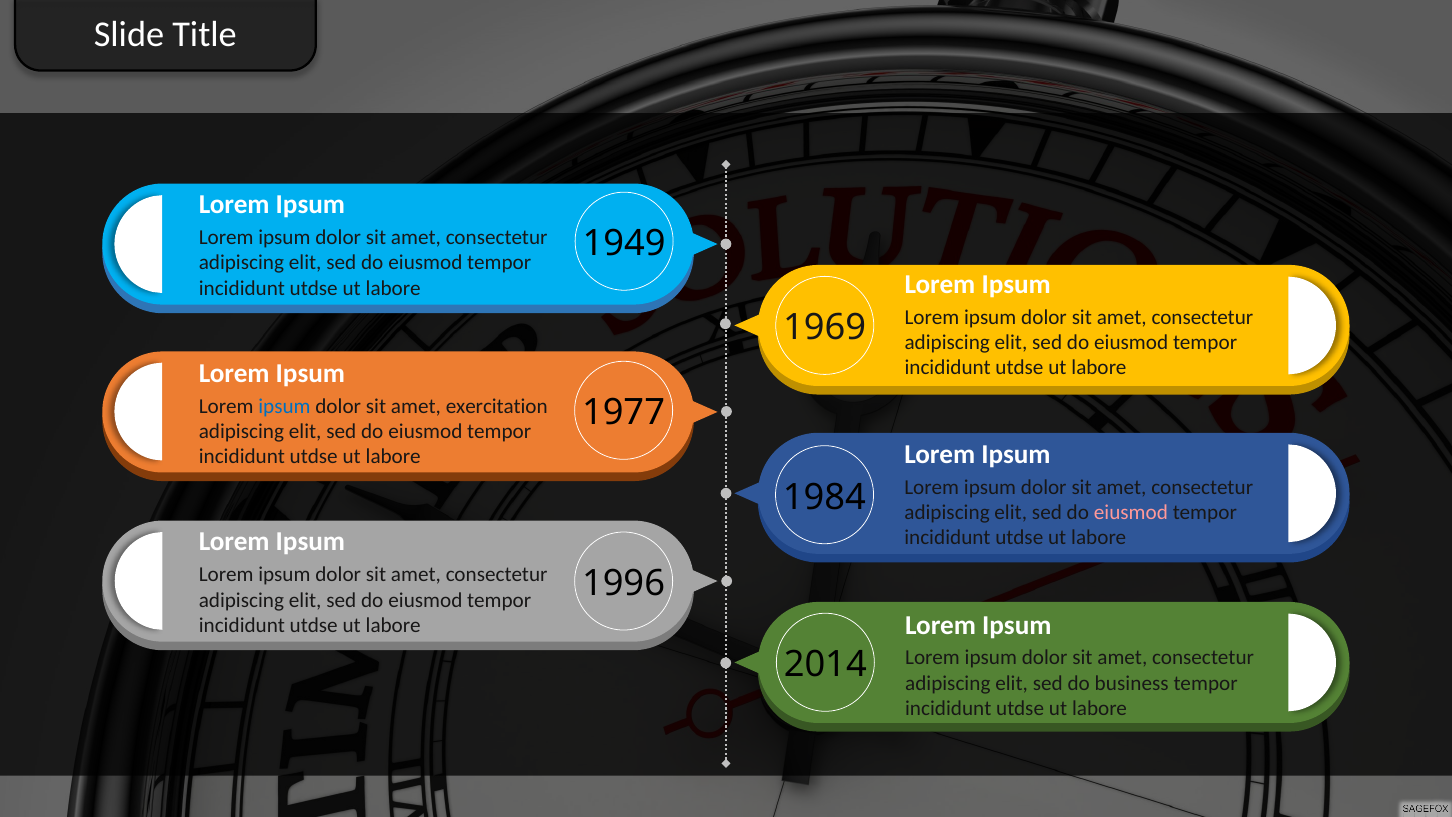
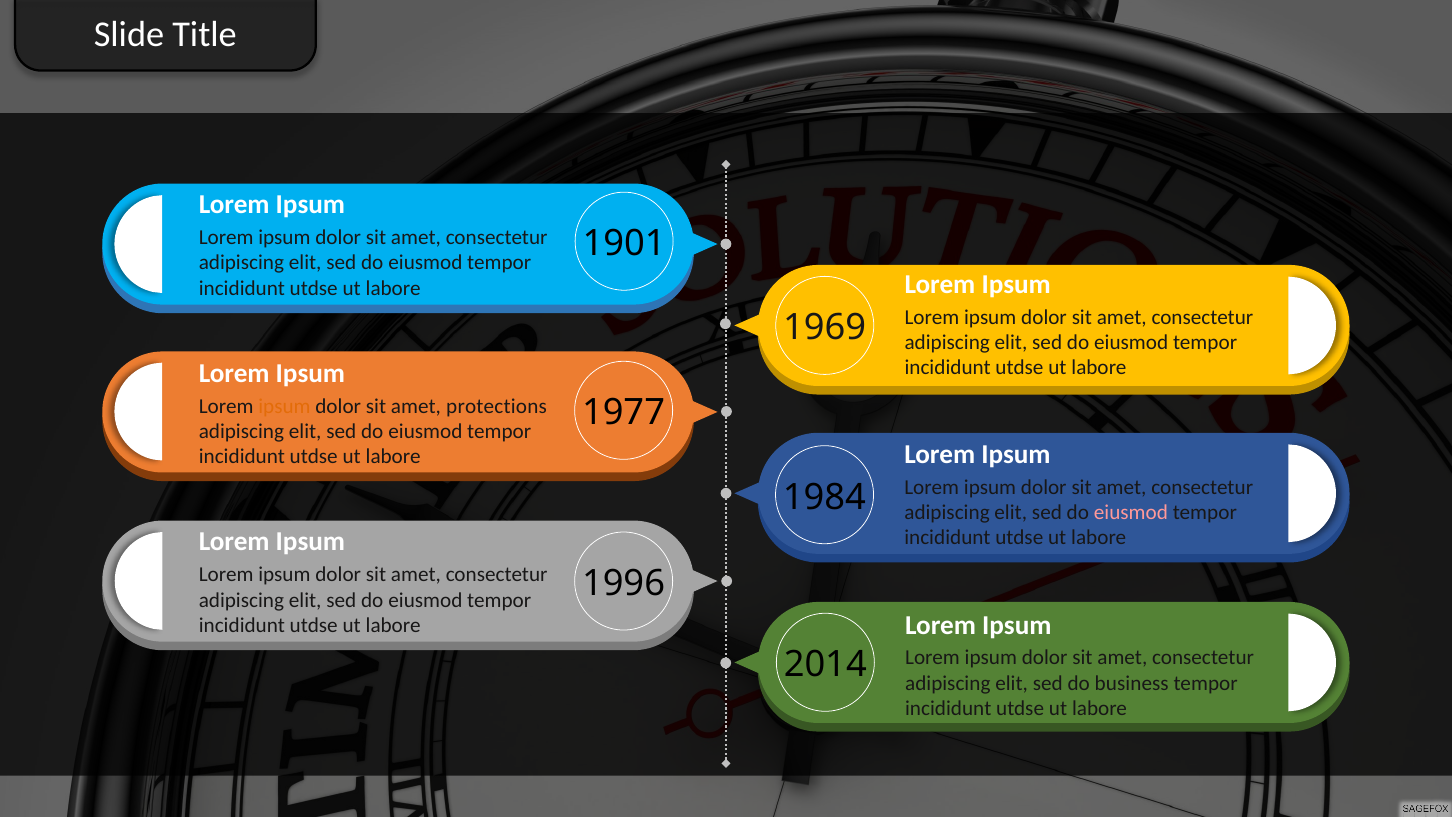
1949: 1949 -> 1901 (624, 244)
ipsum colour: blue -> orange (284, 406)
exercitation: exercitation -> protections (497, 406)
